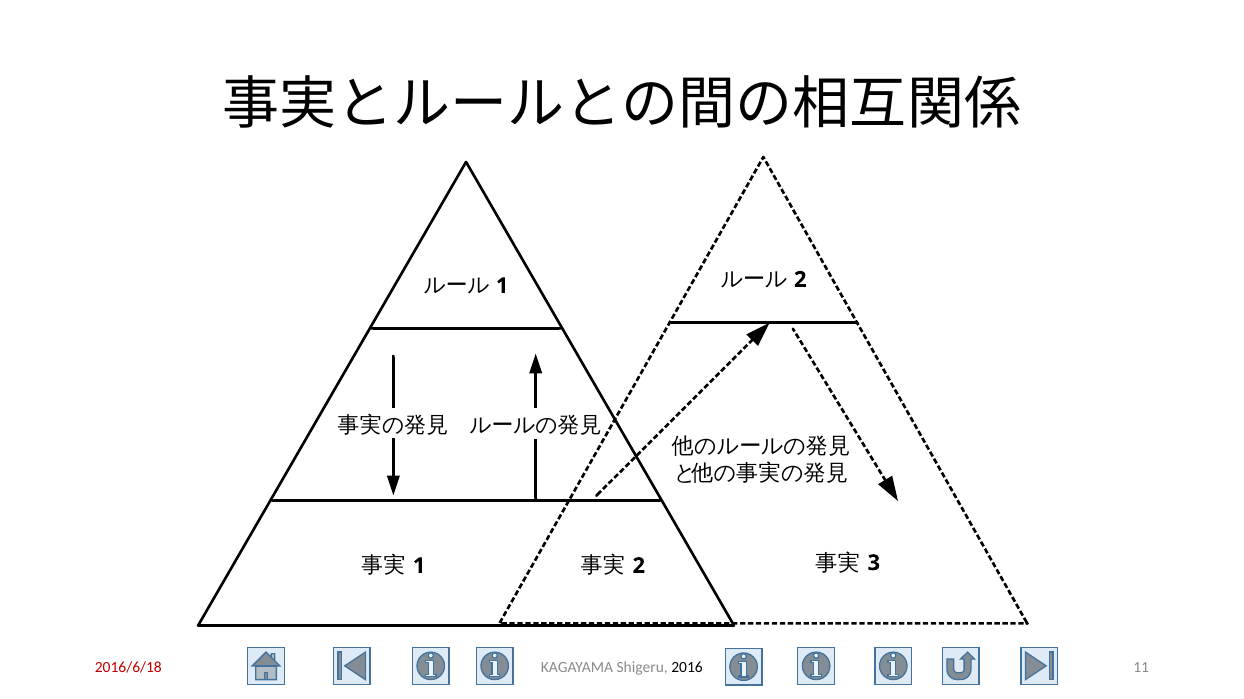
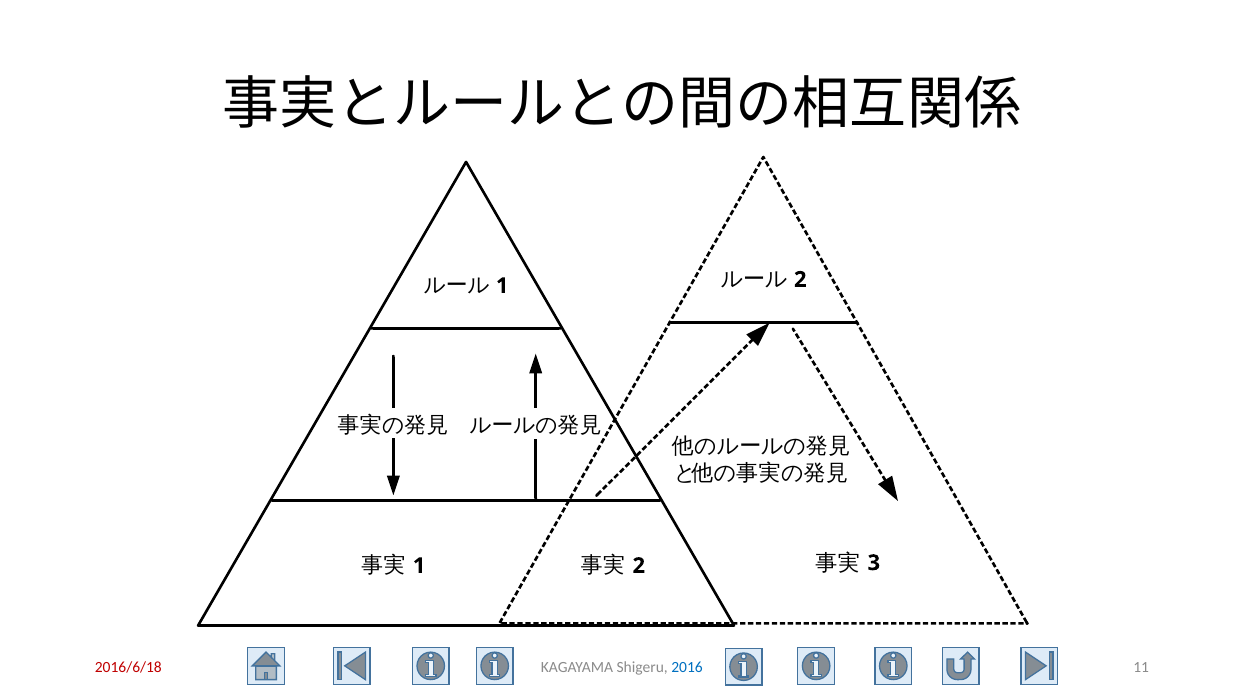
2016 colour: black -> blue (687, 668)
